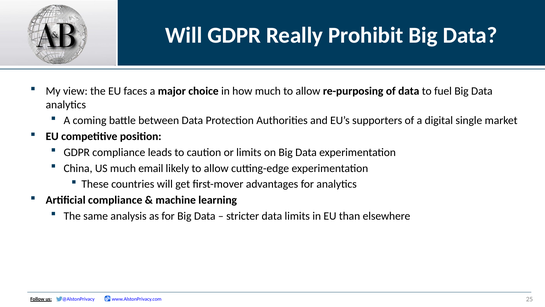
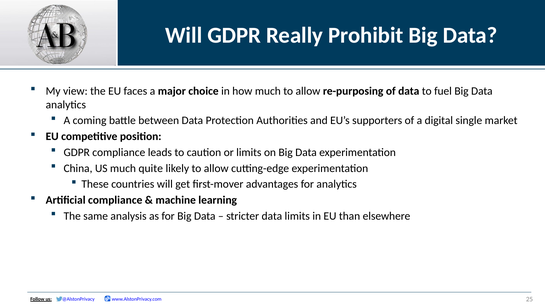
email: email -> quite (151, 168)
